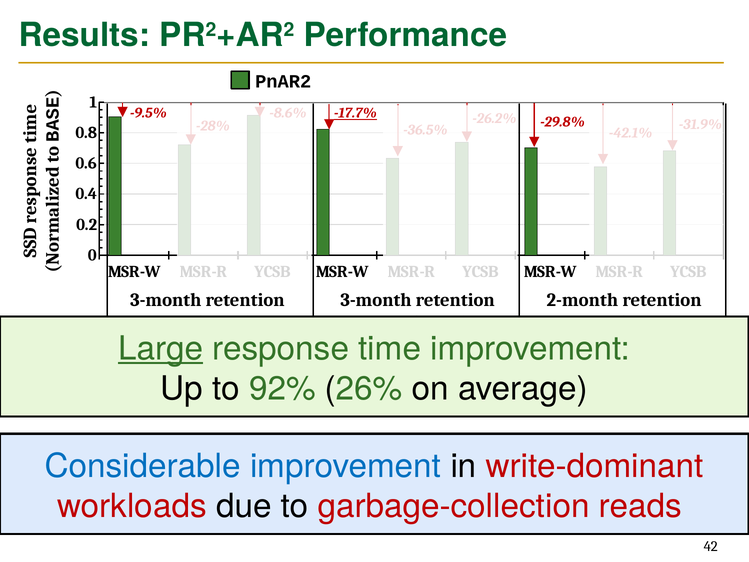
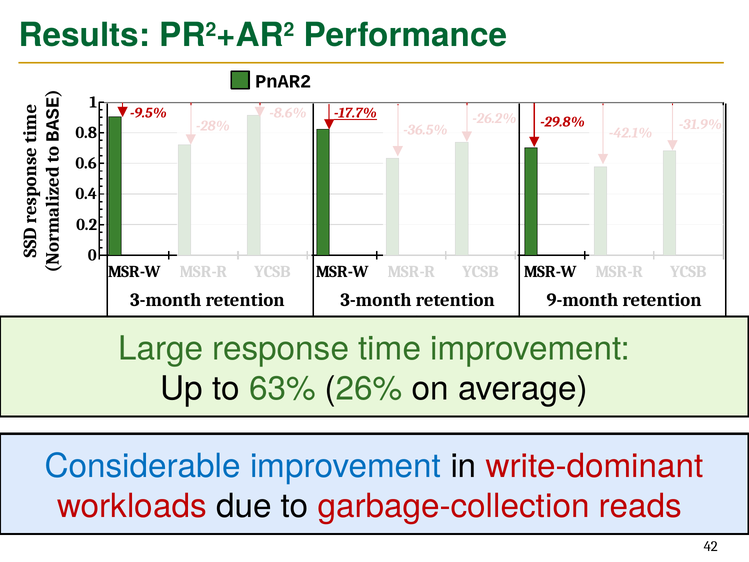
2-month: 2-month -> 9-month (582, 300)
Large underline: present -> none (161, 349)
92%: 92% -> 63% (282, 389)
